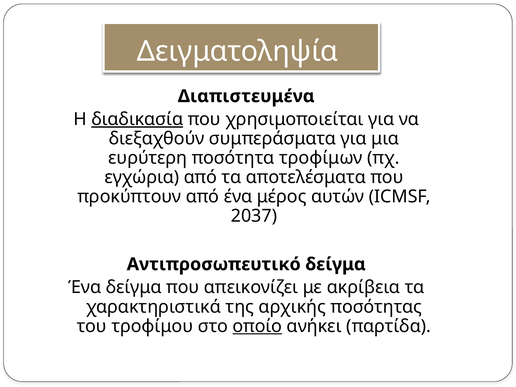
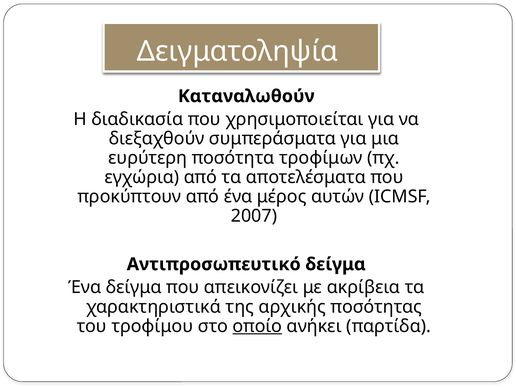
Διαπιστευμένα: Διαπιστευμένα -> Καταναλωθούν (246, 96)
διαδικασία underline: present -> none (137, 119)
2037: 2037 -> 2007 (254, 216)
